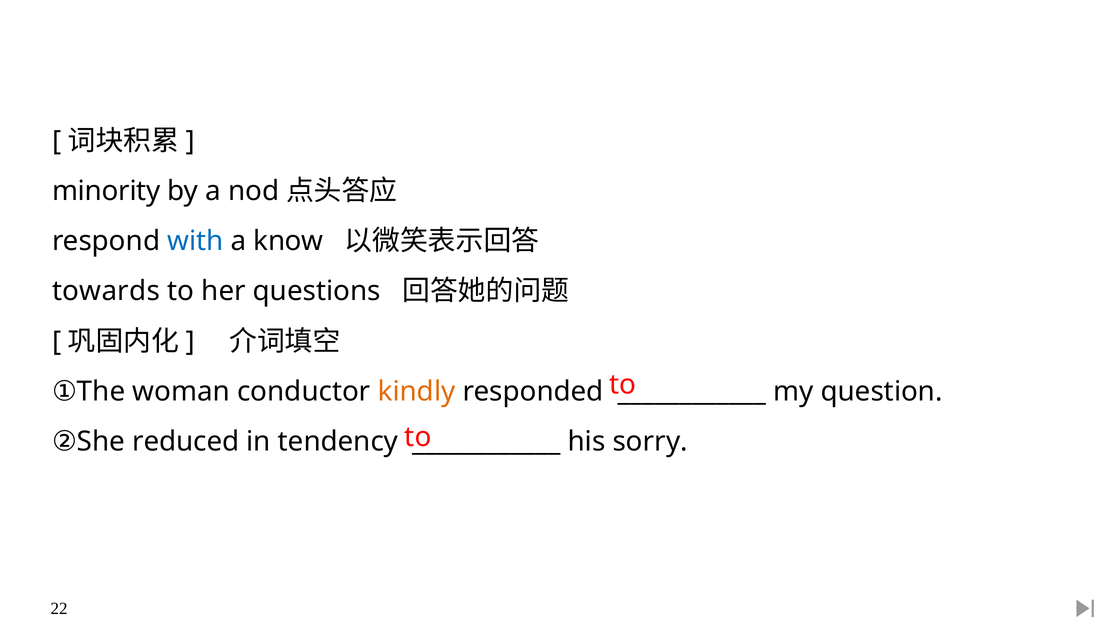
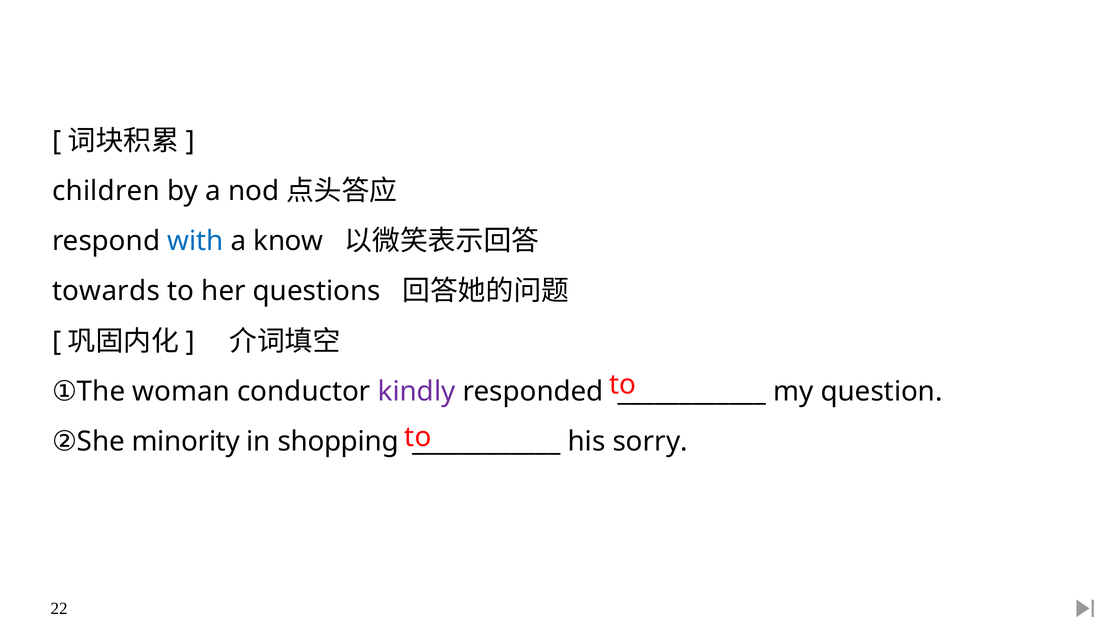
minority: minority -> children (106, 191)
kindly colour: orange -> purple (417, 391)
reduced: reduced -> minority (186, 442)
tendency: tendency -> shopping (338, 442)
